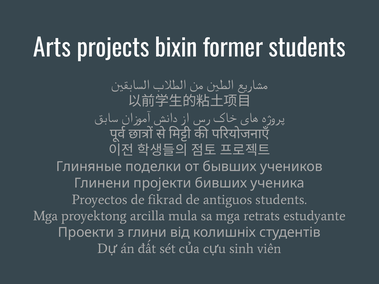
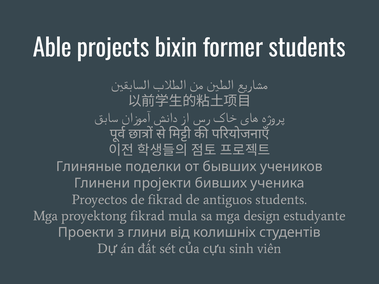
Arts: Arts -> Able (52, 48)
proyektong arcilla: arcilla -> fikrad (147, 216)
retrats: retrats -> design (262, 216)
